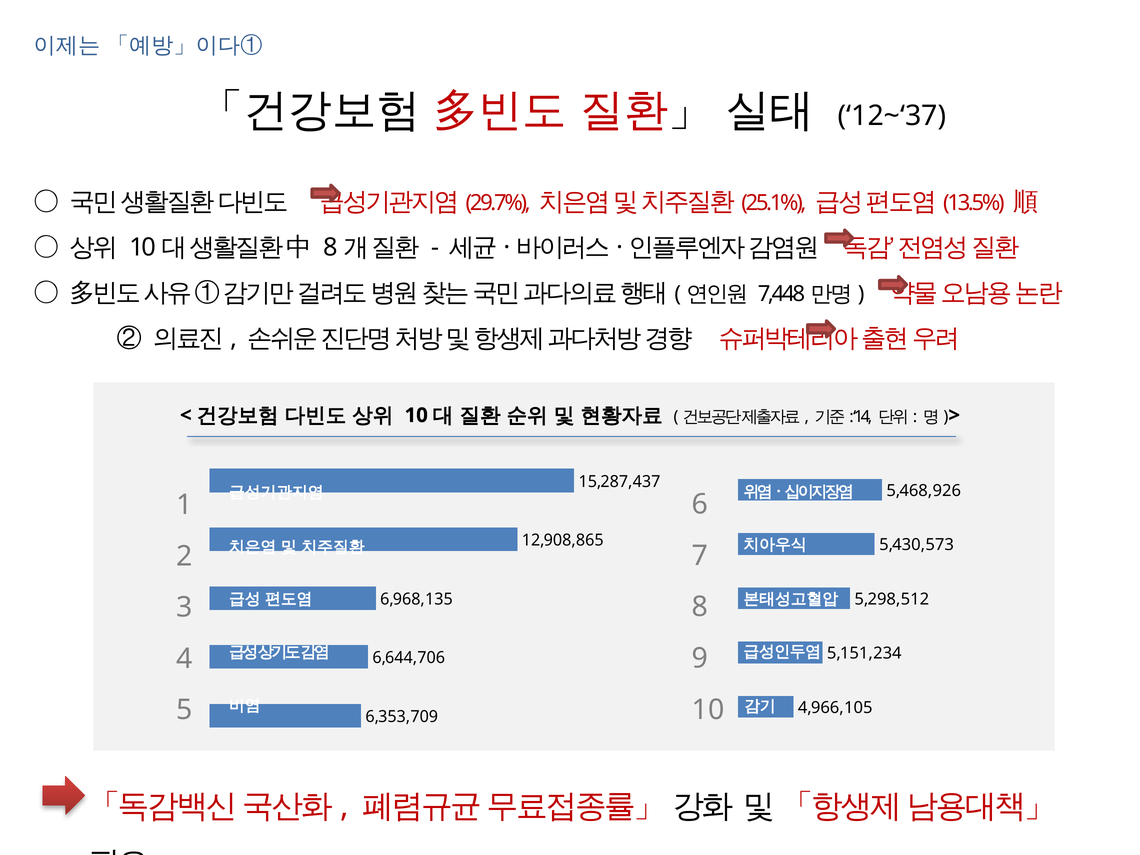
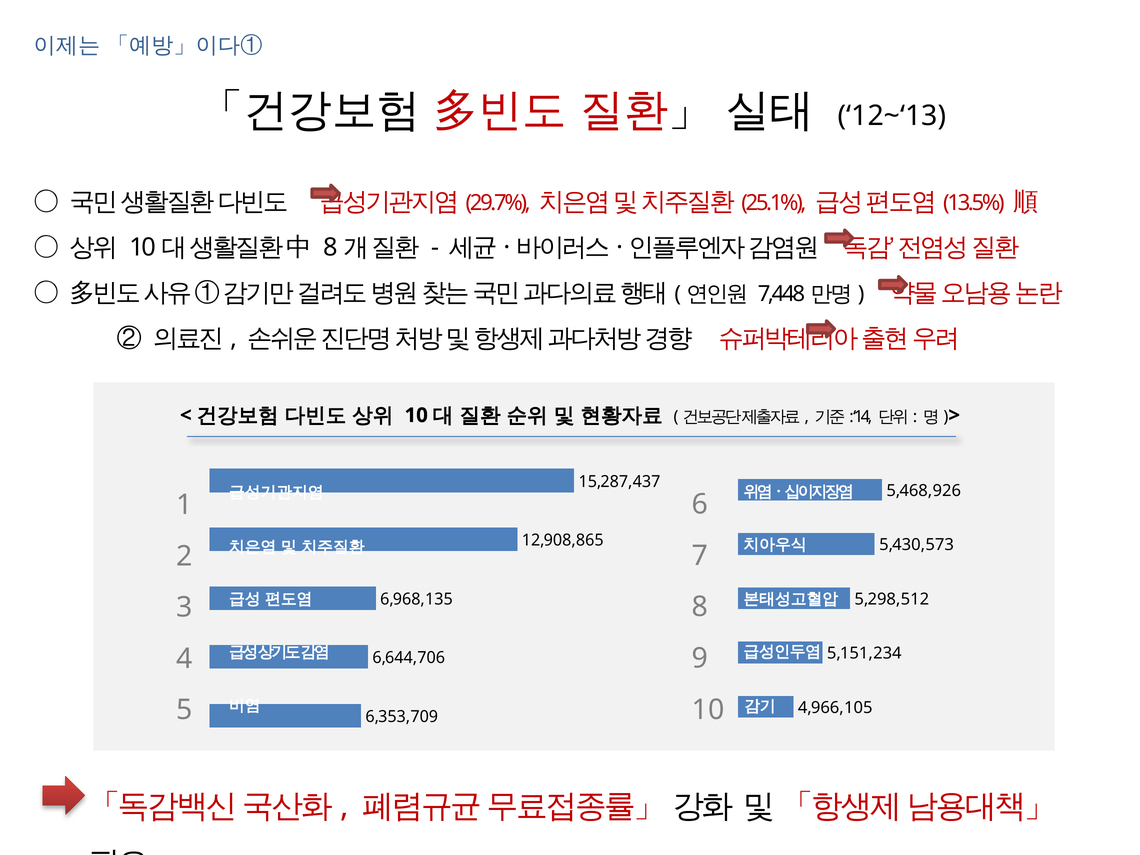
12~‘37: 12~‘37 -> 12~‘13 (892, 116)
